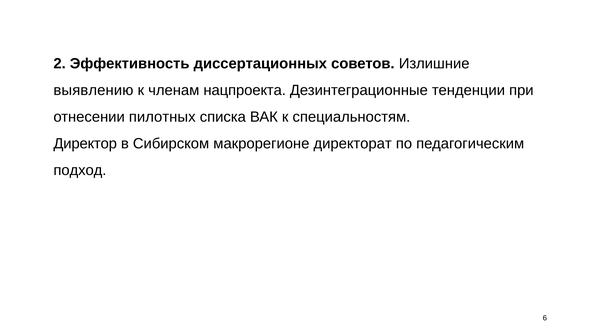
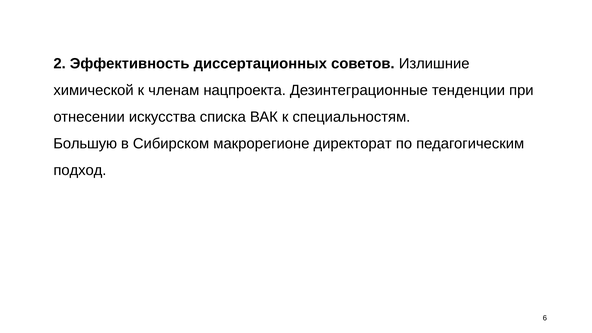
выявлению: выявлению -> химической (94, 90)
пилотных: пилотных -> искусства (162, 117)
Директор: Директор -> Большую (85, 144)
